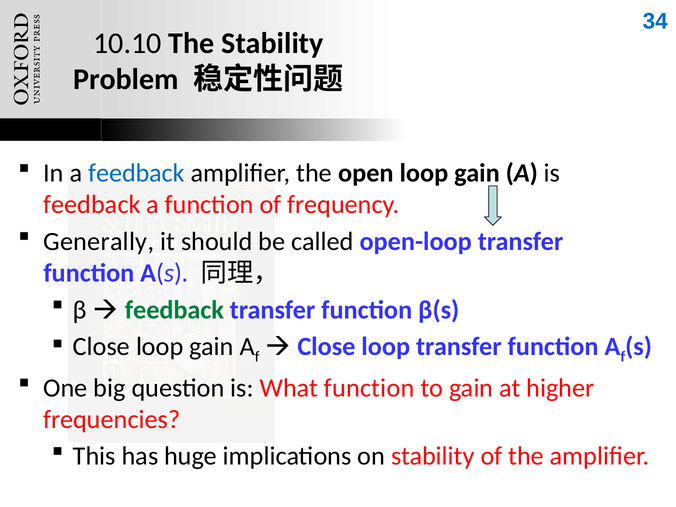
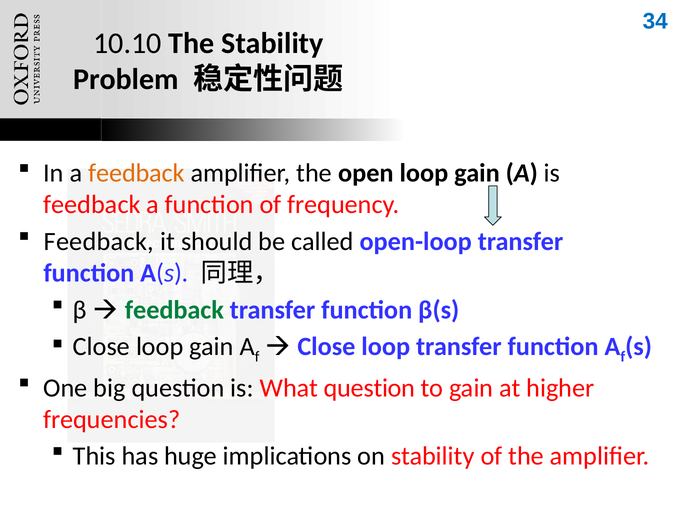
feedback colour: blue -> orange (137, 173)
Generally: Generally -> Feedback (99, 241)
What function: function -> question (369, 388)
